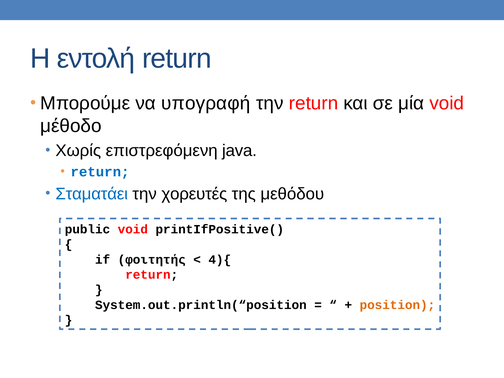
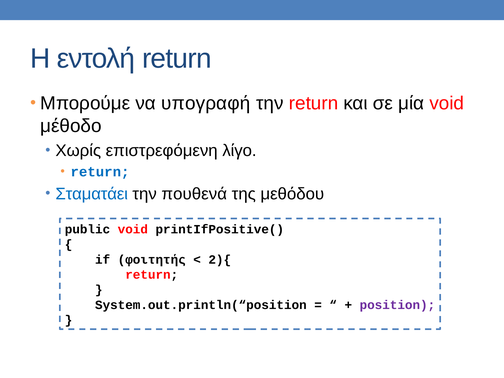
java: java -> λίγο (239, 151)
χορευτές: χορευτές -> πουθενά (194, 194)
4){: 4){ -> 2){ (220, 260)
position colour: orange -> purple (397, 305)
